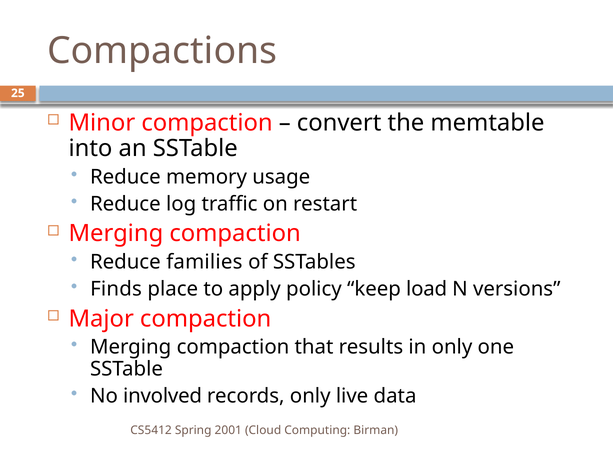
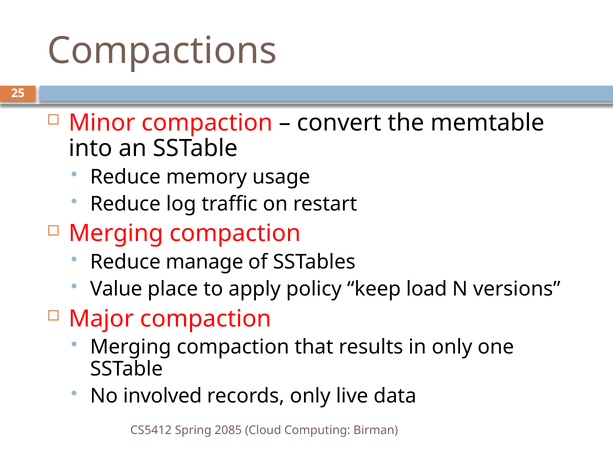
families: families -> manage (205, 263)
Finds: Finds -> Value (116, 289)
2001: 2001 -> 2085 (228, 431)
